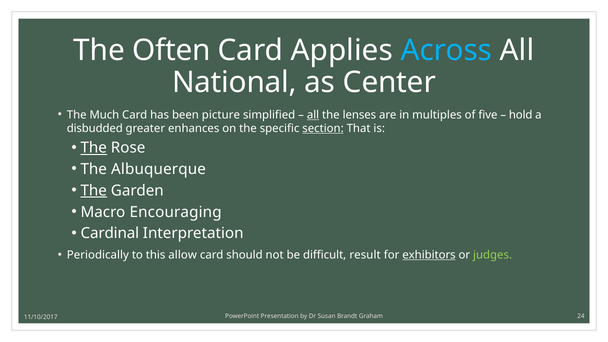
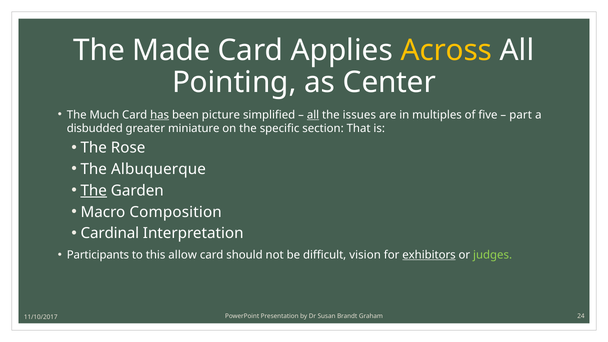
Often: Often -> Made (171, 50)
Across colour: light blue -> yellow (446, 50)
National: National -> Pointing (234, 82)
has underline: none -> present (160, 115)
lenses: lenses -> issues (359, 115)
hold: hold -> part (521, 115)
enhances: enhances -> miniature (194, 128)
section underline: present -> none (323, 128)
The underline: present -> none (94, 148)
Encouraging: Encouraging -> Composition (176, 212)
Periodically: Periodically -> Participants (98, 255)
result: result -> vision (365, 255)
